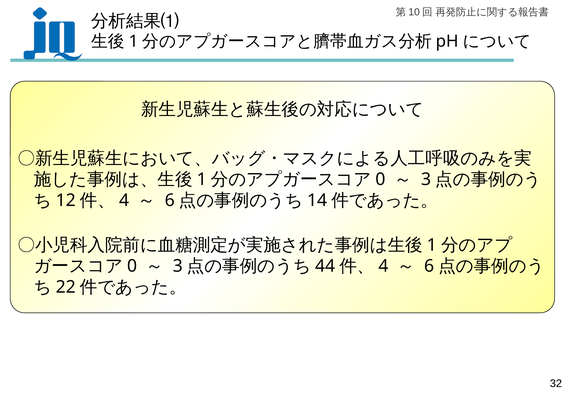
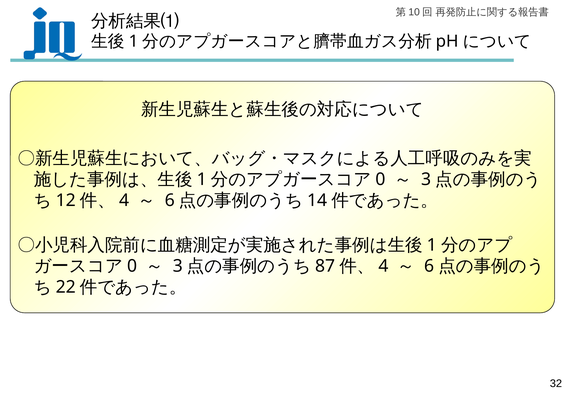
44: 44 -> 87 (325, 266)
